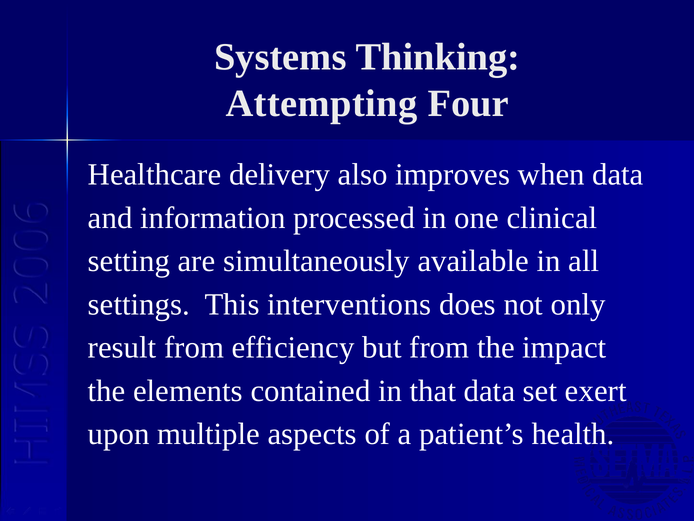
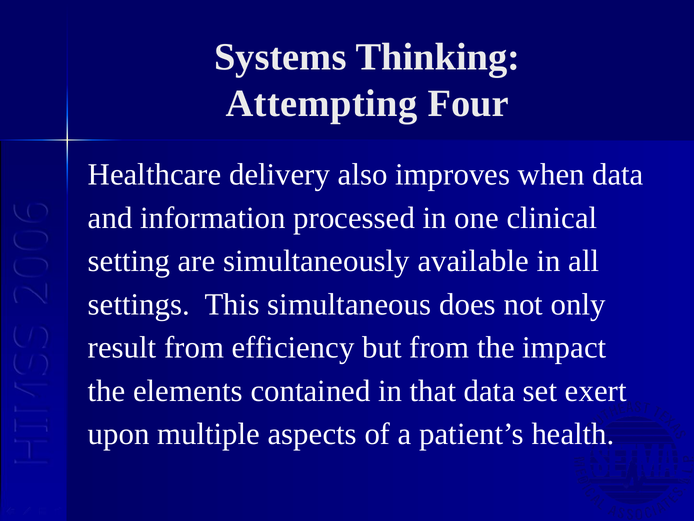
interventions: interventions -> simultaneous (349, 304)
